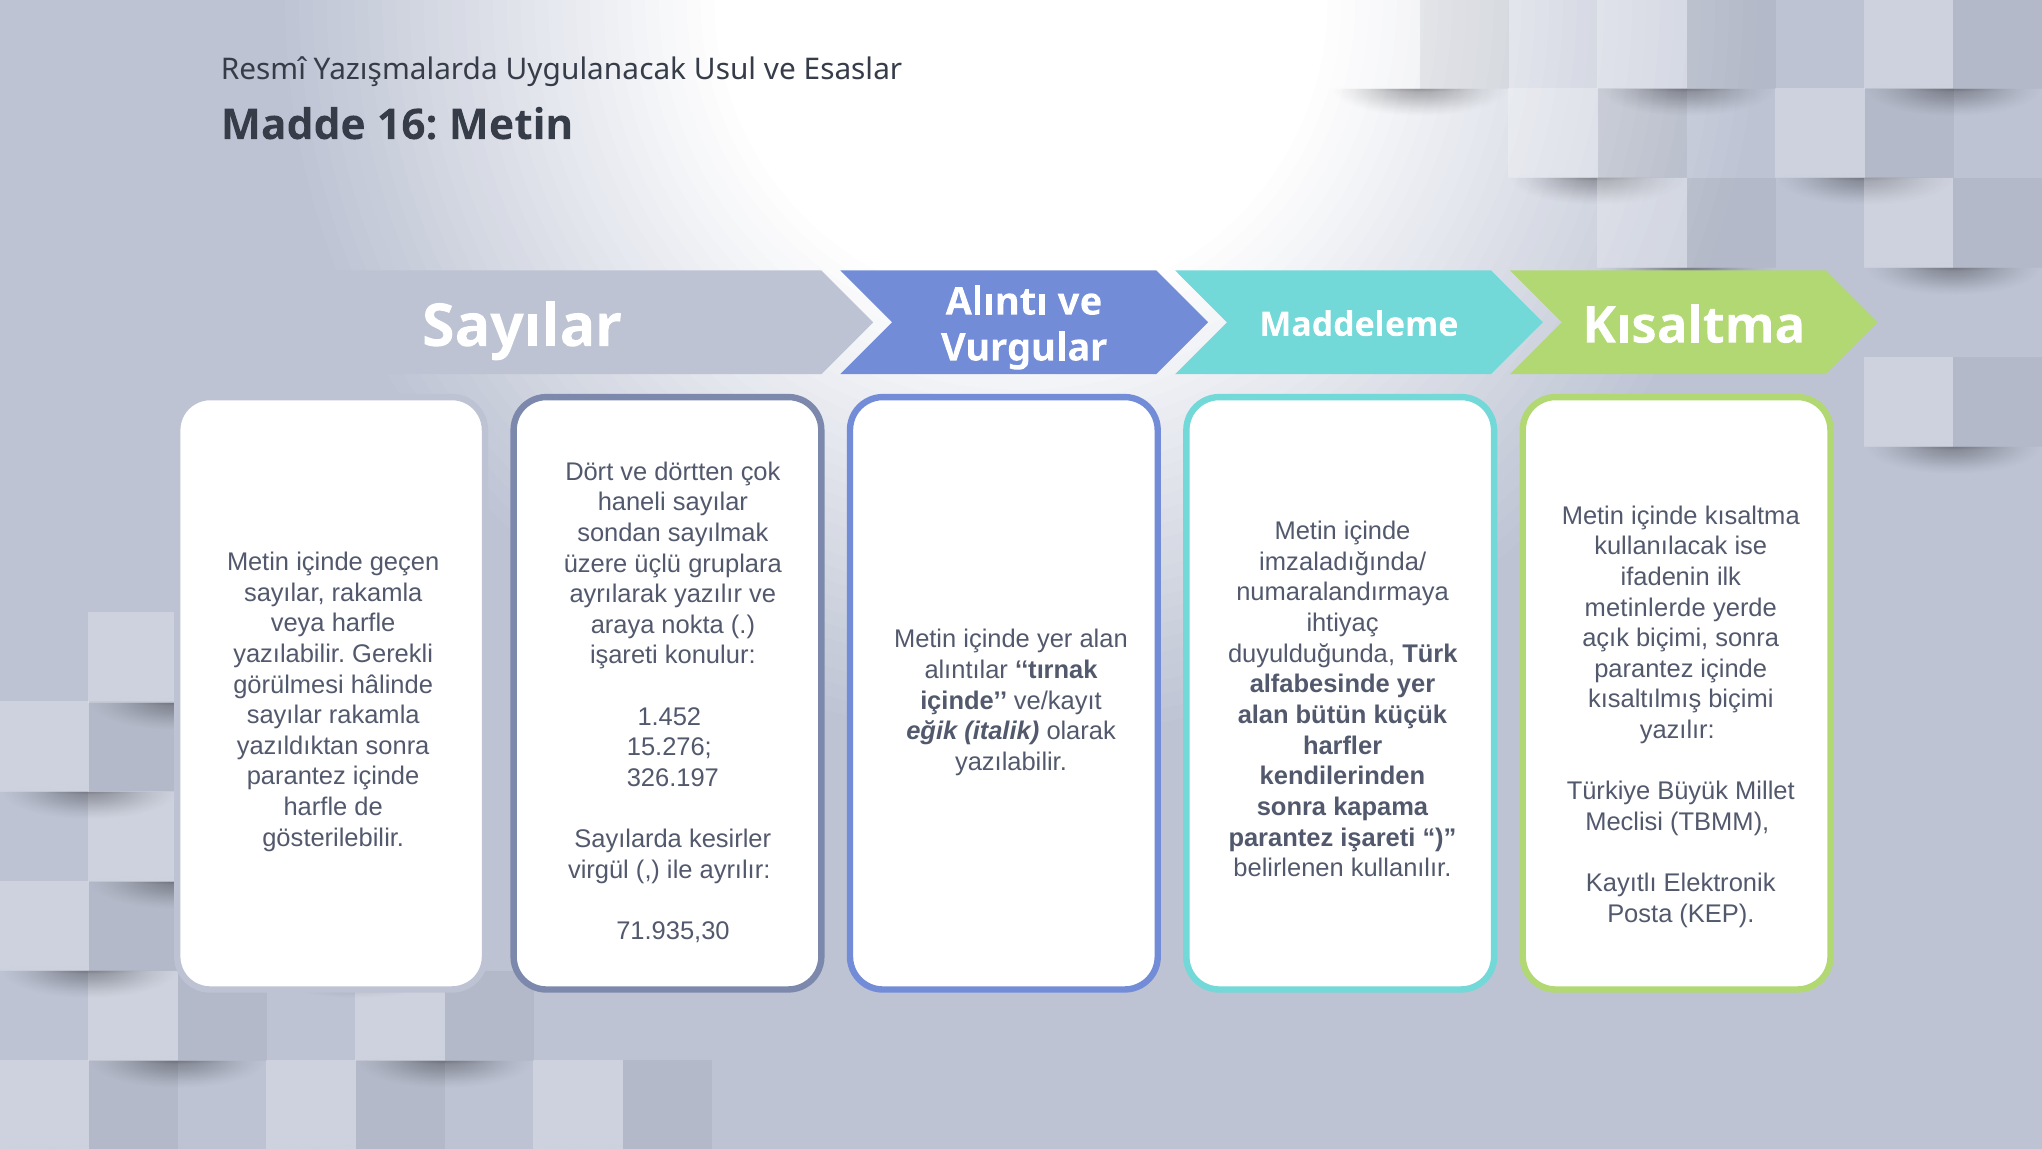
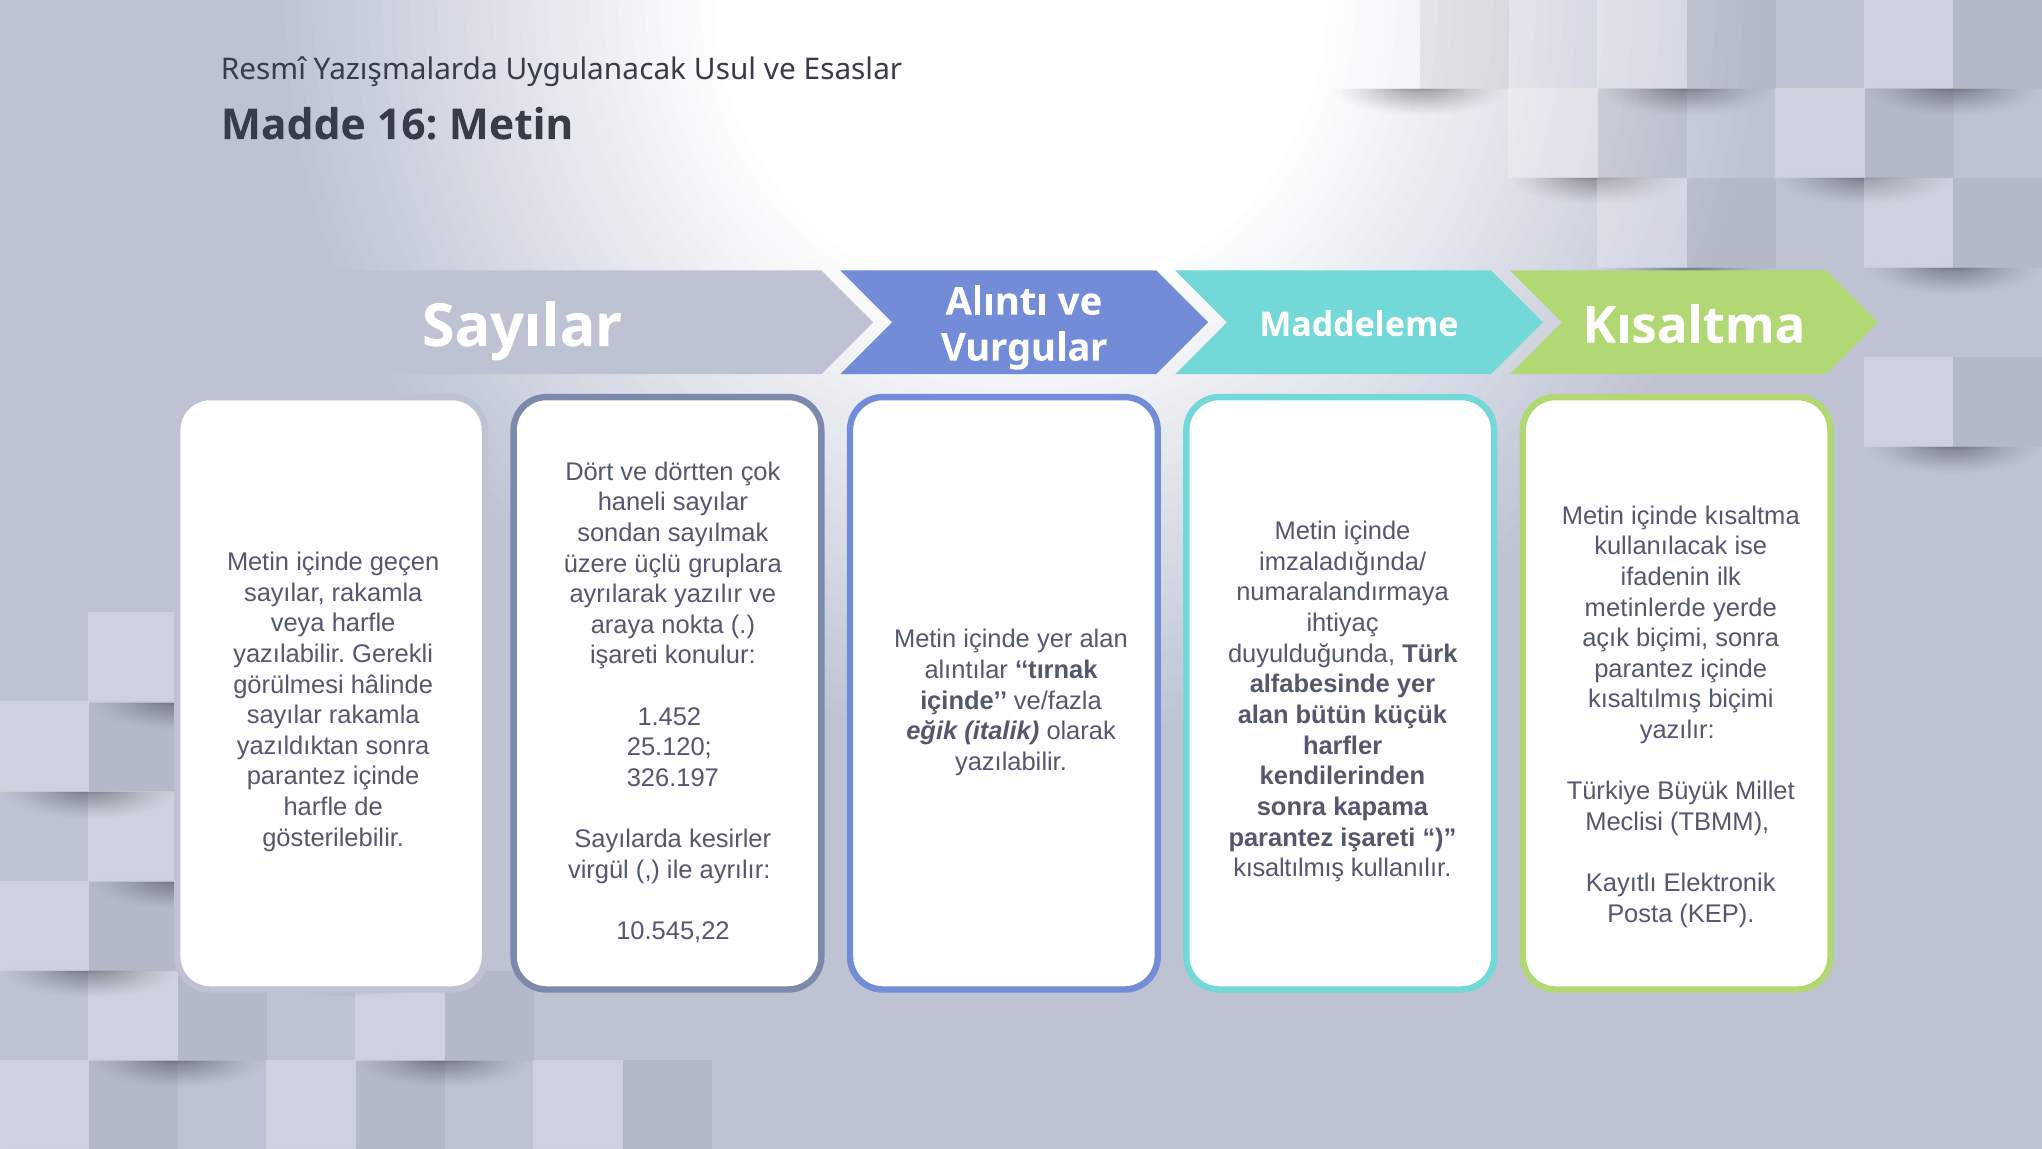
ve/kayıt: ve/kayıt -> ve/fazla (1058, 701)
15.276: 15.276 -> 25.120 (669, 747)
belirlenen: belirlenen -> kısaltılmış (1289, 868)
71.935,30: 71.935,30 -> 10.545,22 (673, 931)
